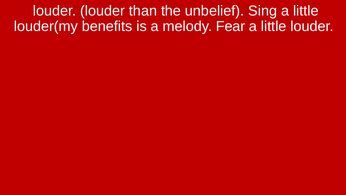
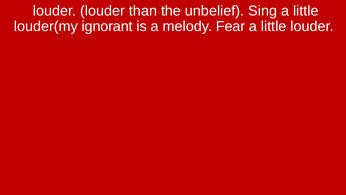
benefits: benefits -> ignorant (107, 26)
